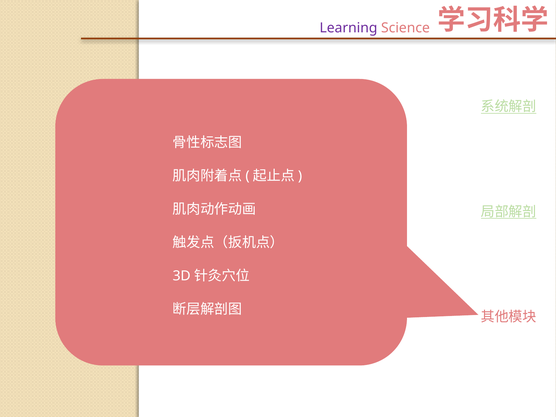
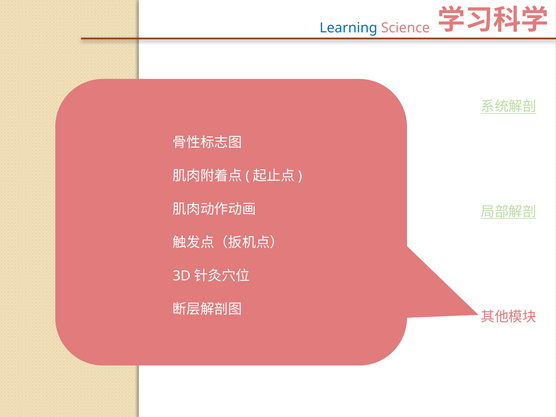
Learning colour: purple -> blue (348, 28)
